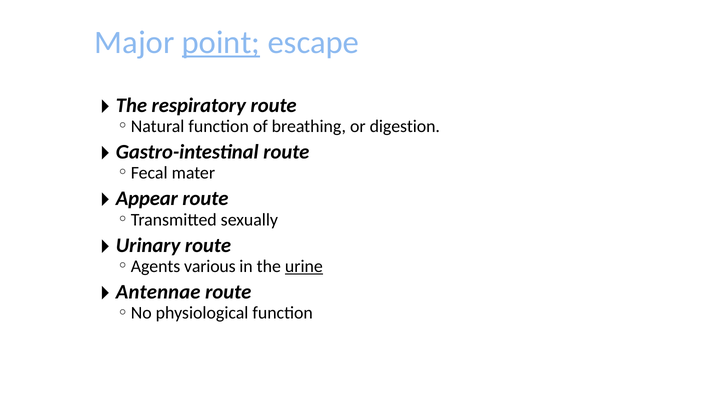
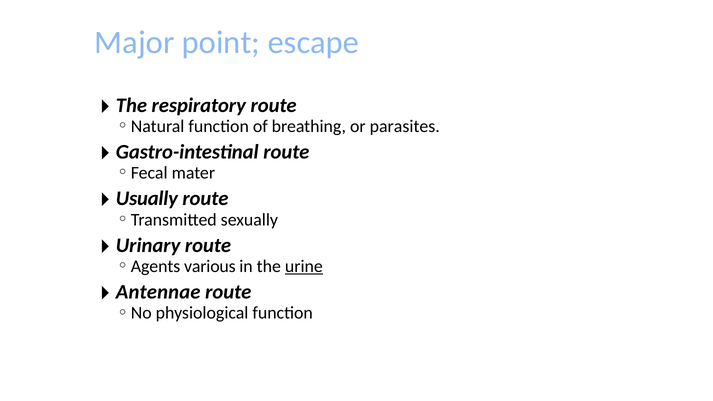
point underline: present -> none (221, 43)
digestion: digestion -> parasites (405, 126)
Appear: Appear -> Usually (147, 199)
